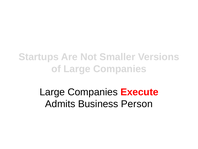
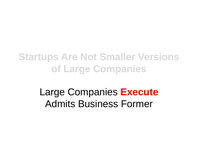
Person: Person -> Former (137, 104)
